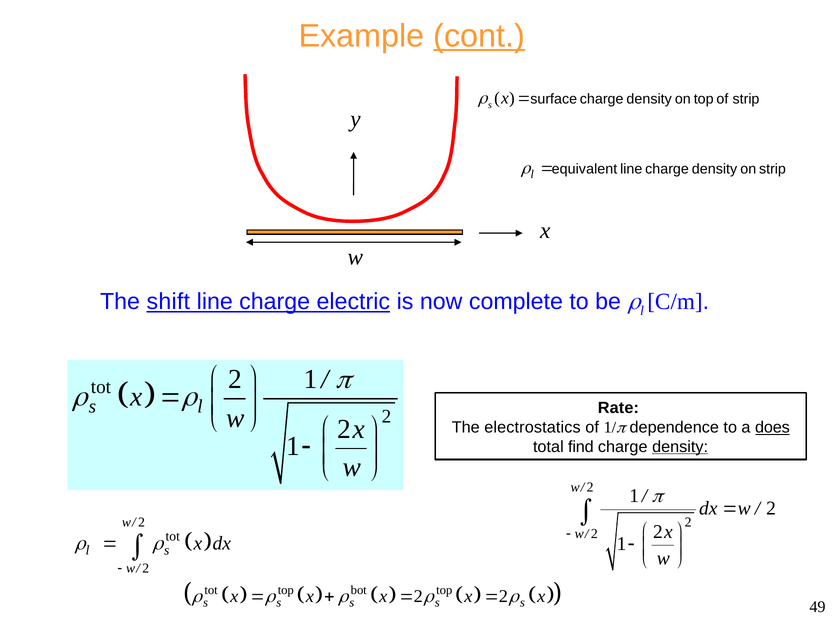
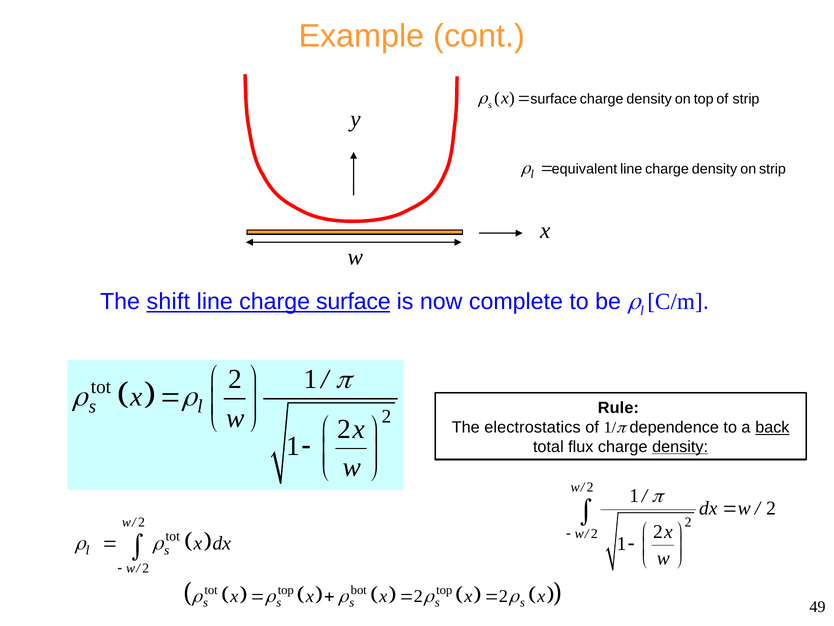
cont underline: present -> none (479, 36)
electric: electric -> surface (353, 301)
Rate: Rate -> Rule (618, 407)
does: does -> back (772, 427)
find: find -> flux (581, 446)
